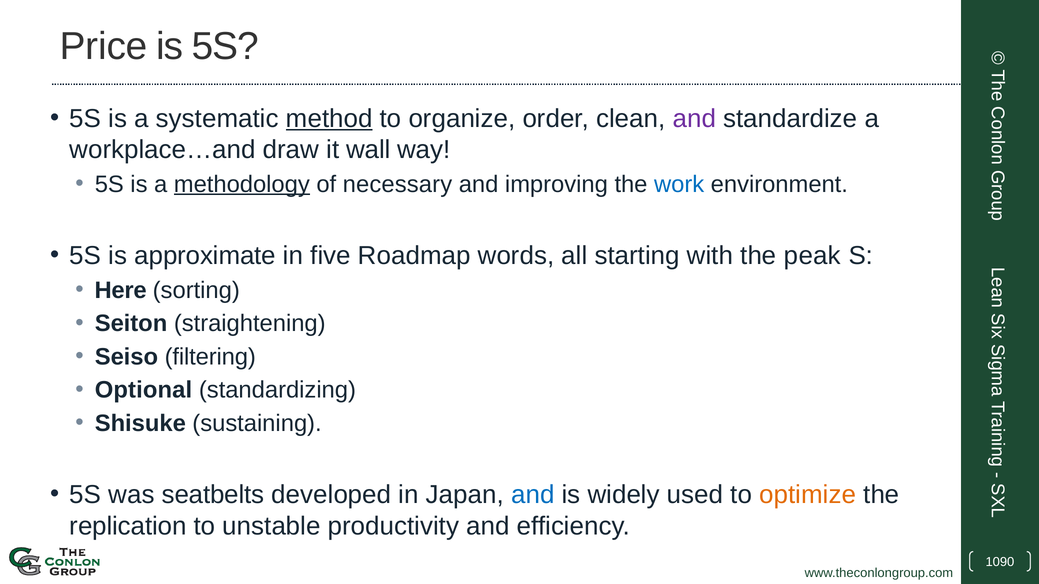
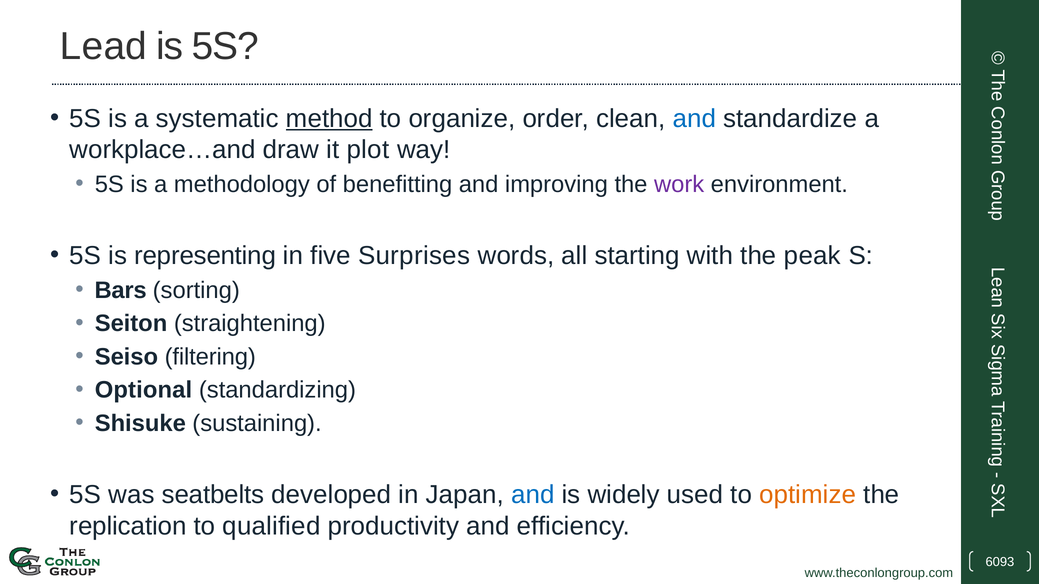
Price: Price -> Lead (103, 46)
and colour: purple -> blue (694, 119)
wall: wall -> plot (368, 150)
methodology underline: present -> none (242, 184)
necessary: necessary -> benefitting (398, 184)
work colour: blue -> purple (679, 184)
approximate: approximate -> representing (205, 256)
Roadmap: Roadmap -> Surprises (414, 256)
Here: Here -> Bars (121, 290)
unstable: unstable -> qualified (271, 526)
1090: 1090 -> 6093 (1000, 563)
